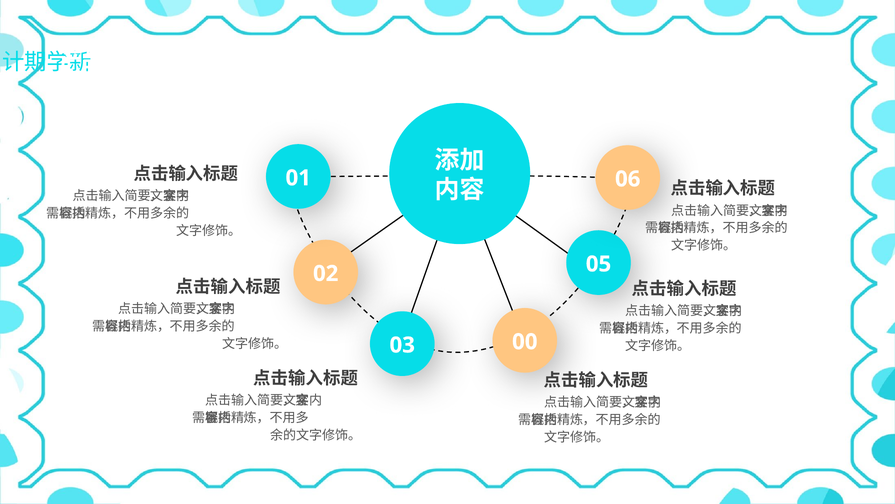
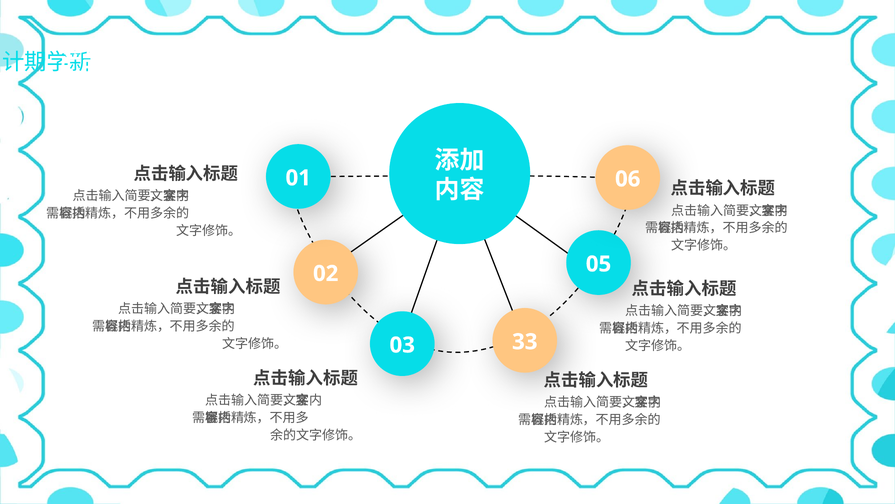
00: 00 -> 33 (525, 341)
